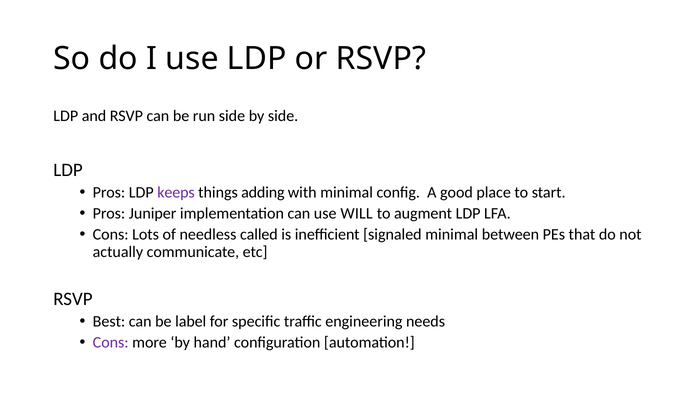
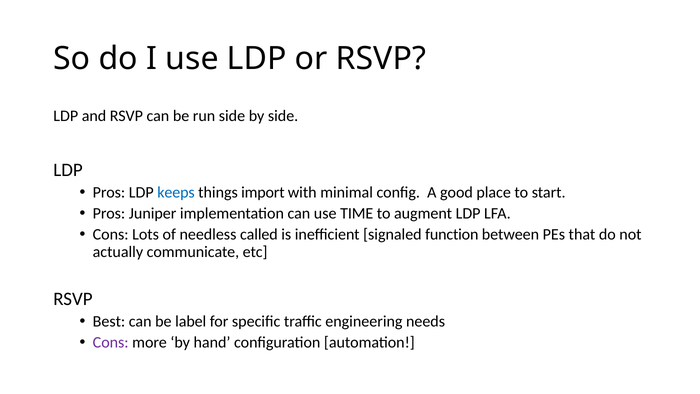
keeps colour: purple -> blue (176, 192)
adding: adding -> import (263, 192)
WILL: WILL -> TIME (357, 213)
signaled minimal: minimal -> function (452, 234)
